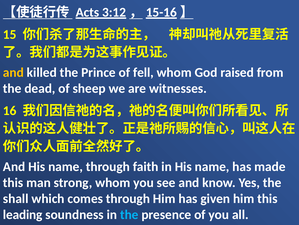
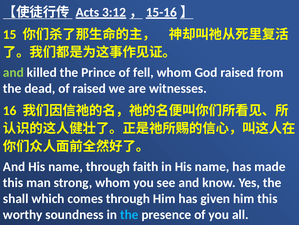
and colour: yellow -> light green (13, 72)
of sheep: sheep -> raised (89, 88)
leading: leading -> worthy (23, 214)
